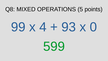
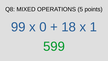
4: 4 -> 0 (43, 27)
93: 93 -> 18 (69, 27)
0: 0 -> 1 (93, 27)
